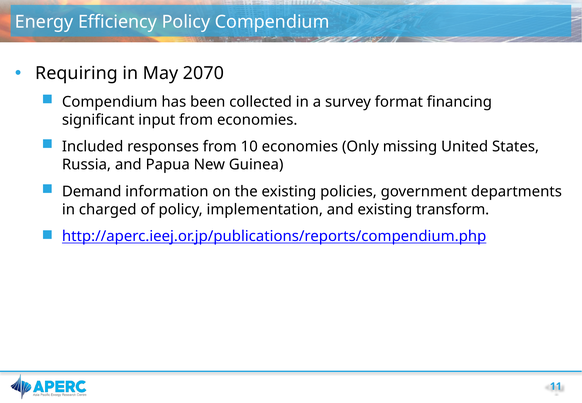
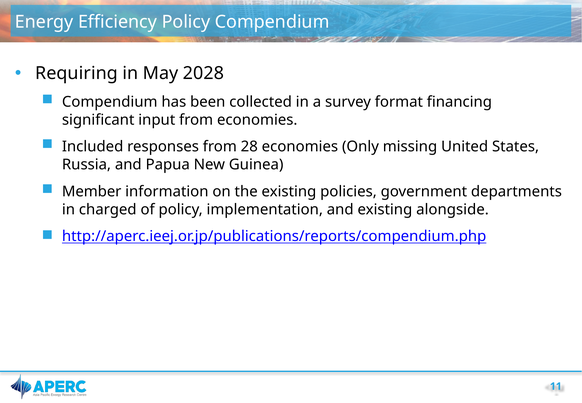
2070: 2070 -> 2028 (203, 73)
10: 10 -> 28 (249, 147)
Demand: Demand -> Member (92, 191)
transform: transform -> alongside (452, 209)
